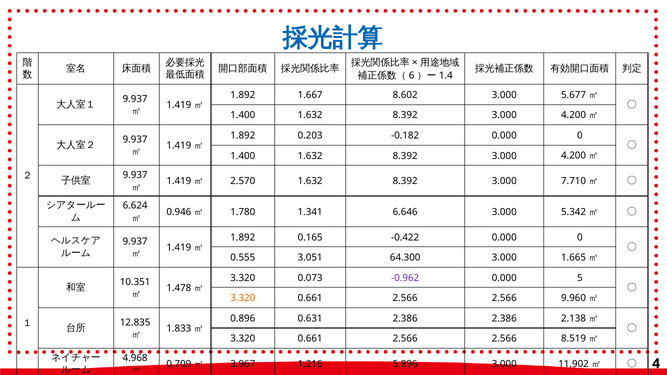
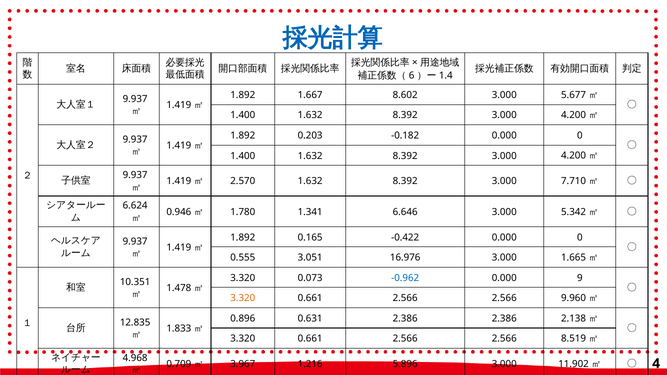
64.300: 64.300 -> 16.976 (405, 258)
-0.962 colour: purple -> blue (405, 278)
0.000 5: 5 -> 9 (580, 278)
